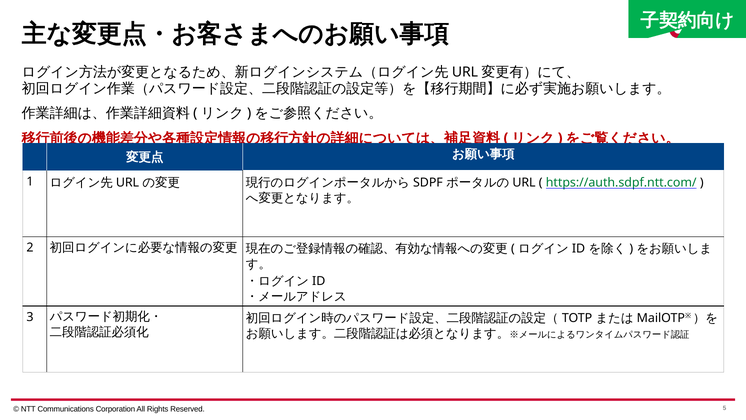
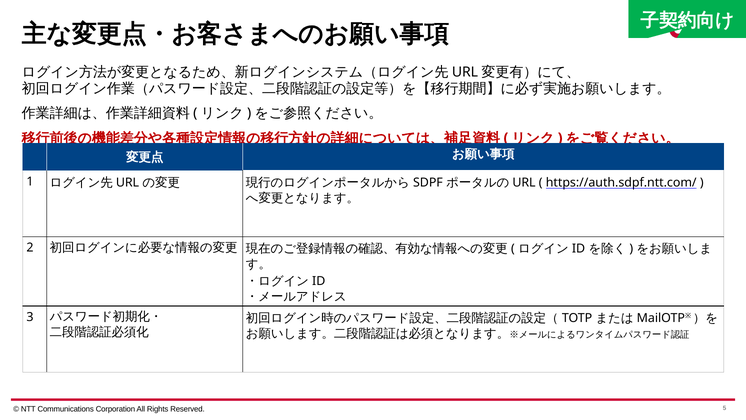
https://auth.sdpf.ntt.com/ colour: green -> black (621, 182)
